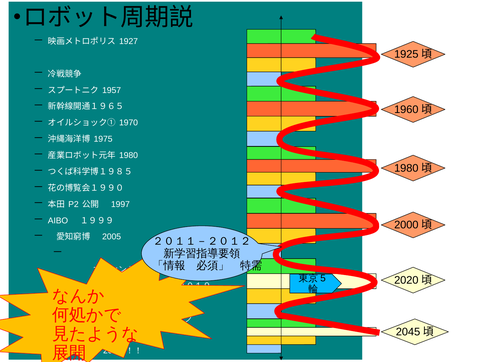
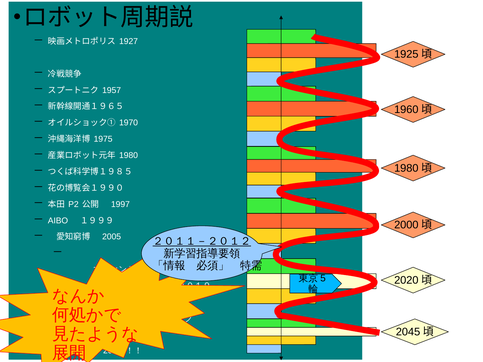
２０１１－２０１２ underline: none -> present (202, 241)
